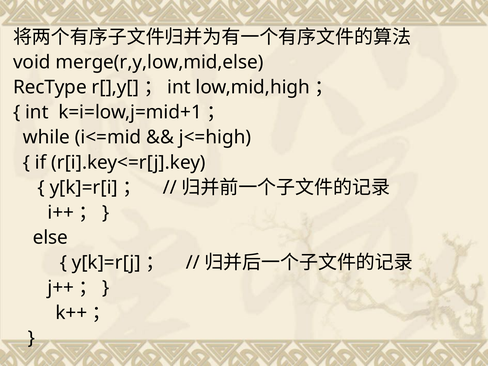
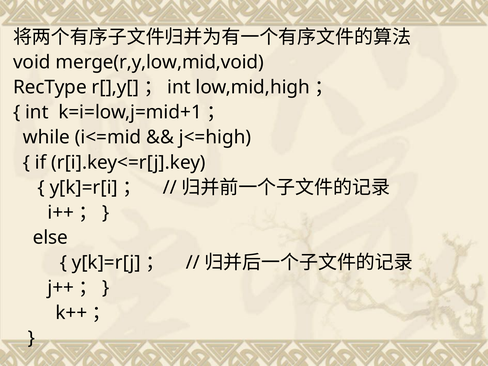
merge(r,y,low,mid,else: merge(r,y,low,mid,else -> merge(r,y,low,mid,void (160, 62)
